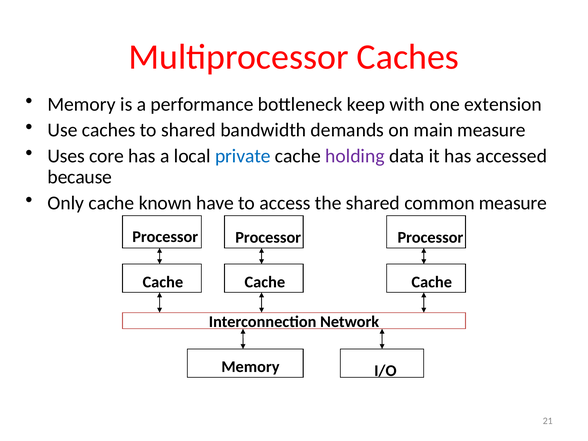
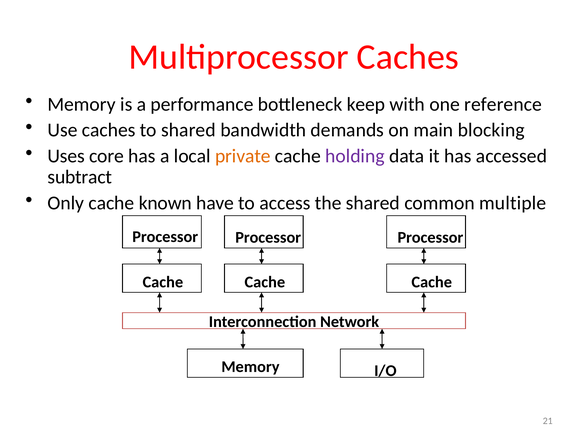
extension: extension -> reference (503, 104)
main measure: measure -> blocking (491, 130)
private colour: blue -> orange (243, 156)
because: because -> subtract (80, 177)
common measure: measure -> multiple (513, 203)
